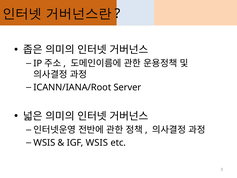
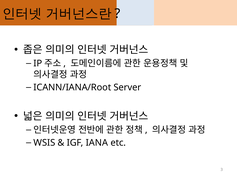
IGF WSIS: WSIS -> IANA (97, 143)
